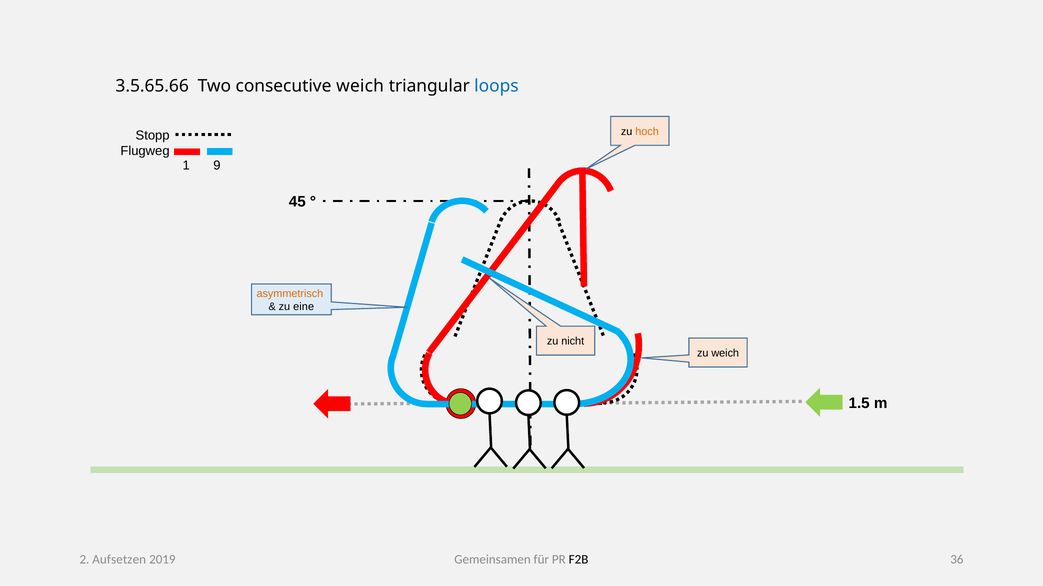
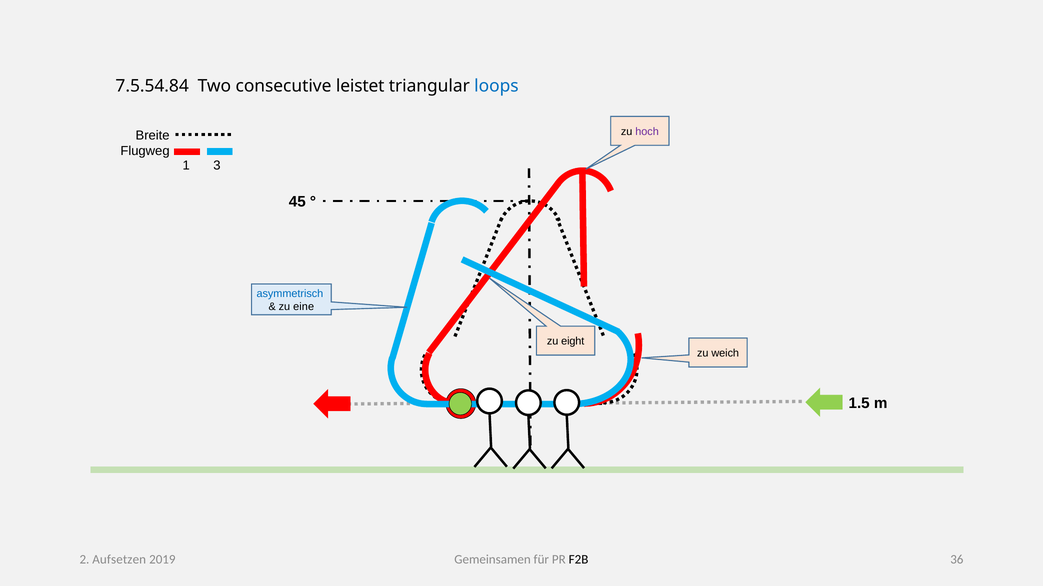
3.5.65.66: 3.5.65.66 -> 7.5.54.84 (152, 86)
consecutive weich: weich -> leistet (360, 86)
hoch colour: orange -> purple (647, 132)
Stopp: Stopp -> Breite (153, 136)
9: 9 -> 3 (217, 165)
asymmetrisch colour: orange -> blue (290, 294)
nicht: nicht -> eight (573, 342)
